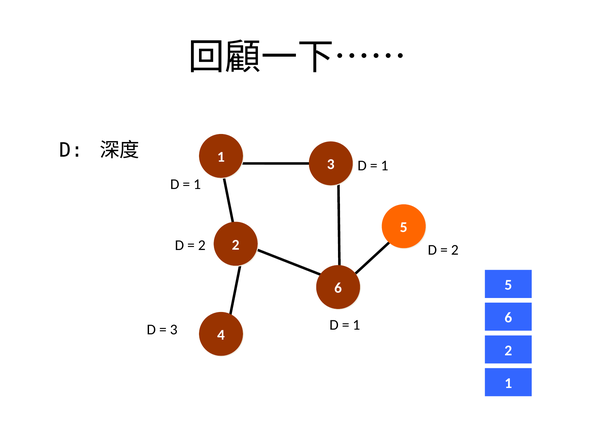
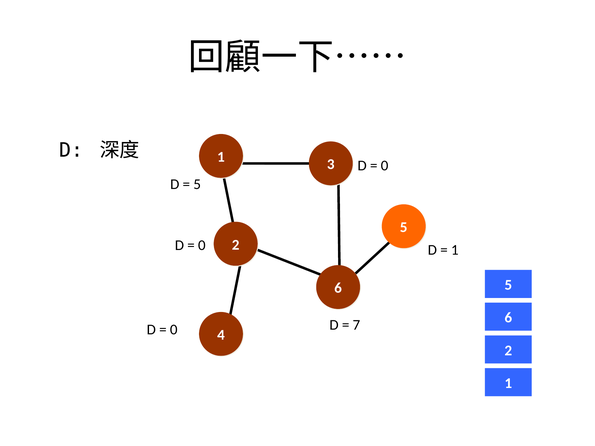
1: 1 -> 0 (385, 166)
1: 1 -> 5 (197, 184)
2: 2 -> 0 (202, 245)
2: 2 -> 1 (455, 250)
1: 1 -> 7 (356, 325)
3: 3 -> 0 (174, 330)
